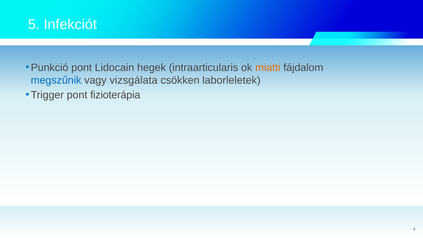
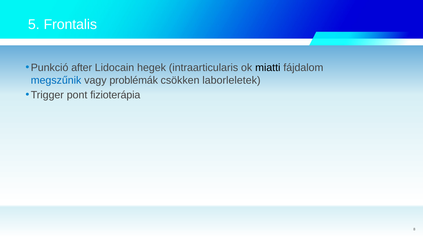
Infekciót: Infekciót -> Frontalis (70, 25)
Punkció pont: pont -> after (82, 68)
miatti colour: orange -> black (268, 68)
vizsgálata: vizsgálata -> problémák (134, 80)
